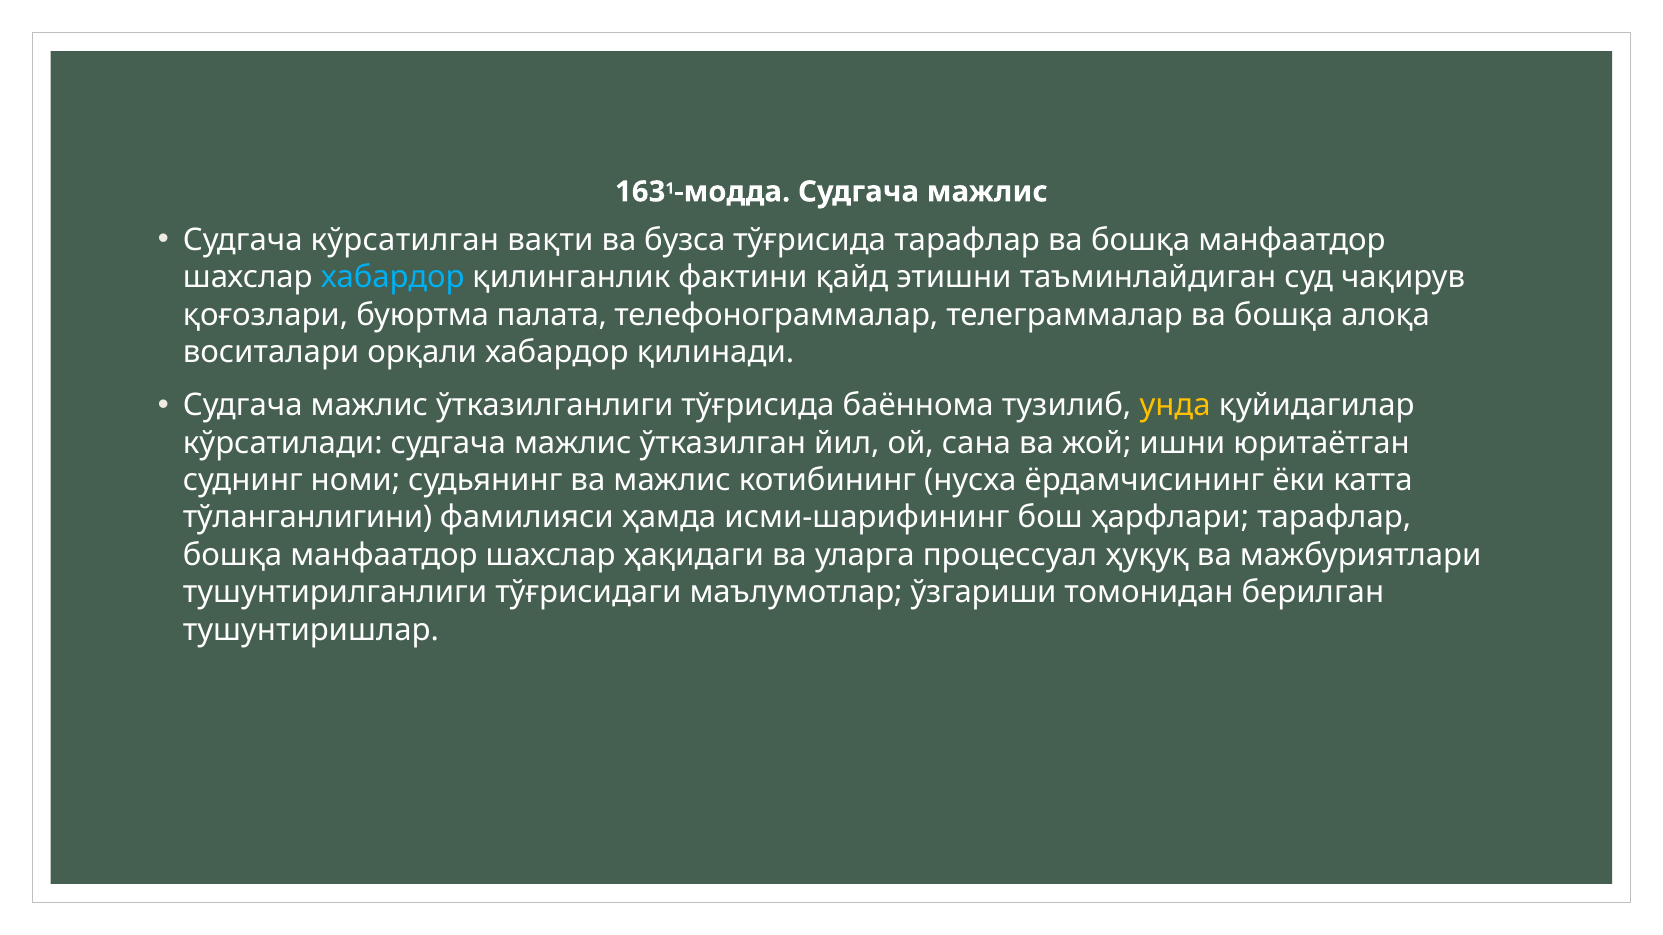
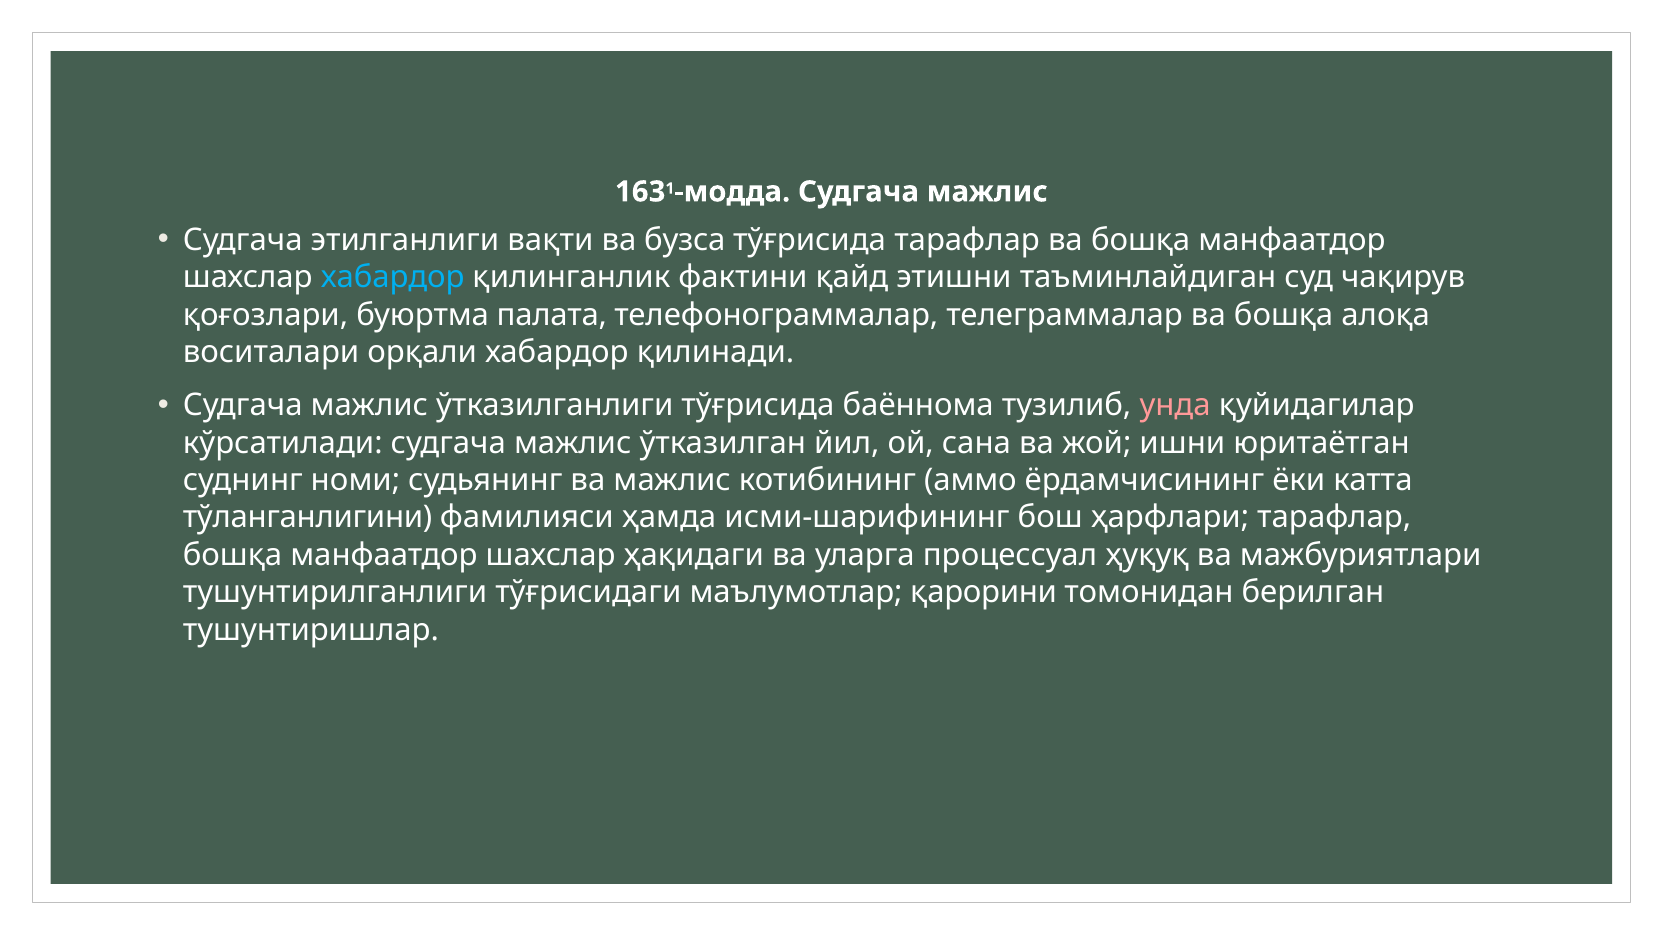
кўрсатилган: кўрсатилган -> этилганлиги (405, 240)
унда colour: yellow -> pink (1175, 406)
нусха: нусха -> аммо (970, 480)
ўзгариши: ўзгариши -> қарорини (984, 593)
